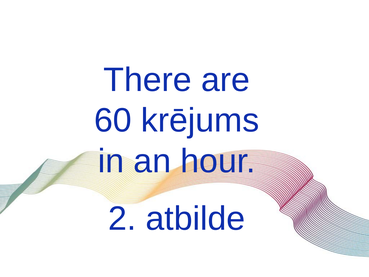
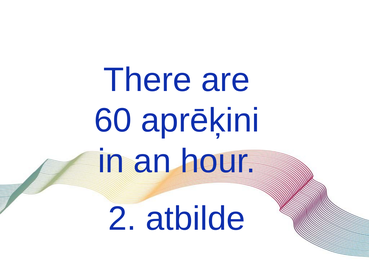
krējums: krējums -> aprēķini (200, 120)
